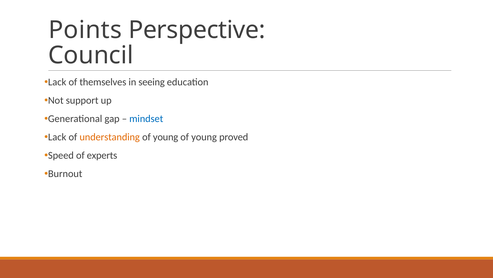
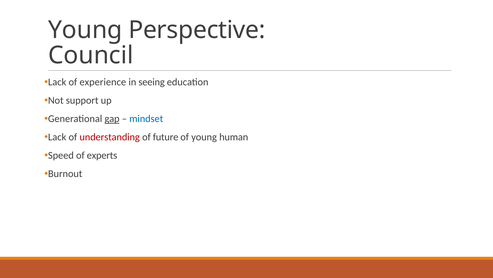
Points: Points -> Young (85, 30)
themselves: themselves -> experience (103, 82)
gap underline: none -> present (112, 119)
understanding colour: orange -> red (110, 137)
young: young -> future (166, 137)
proved: proved -> human (234, 137)
